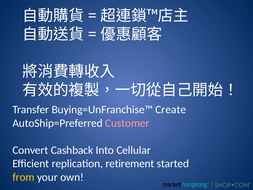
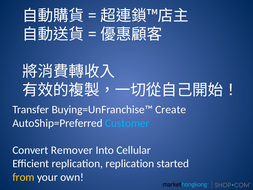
Customer colour: pink -> light blue (127, 123)
Cashback: Cashback -> Remover (72, 150)
replication retirement: retirement -> replication (130, 163)
